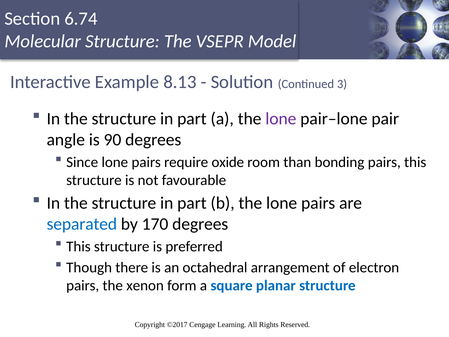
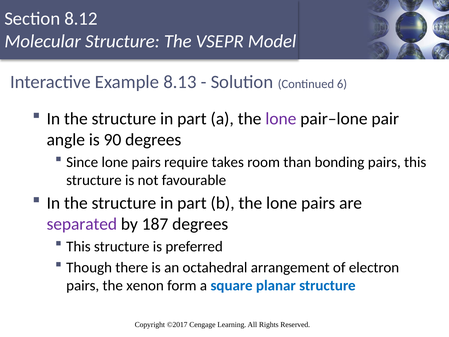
6.74: 6.74 -> 8.12 (81, 19)
3: 3 -> 6 (342, 84)
oxide: oxide -> takes (228, 162)
separated colour: blue -> purple (82, 224)
170: 170 -> 187 (155, 224)
